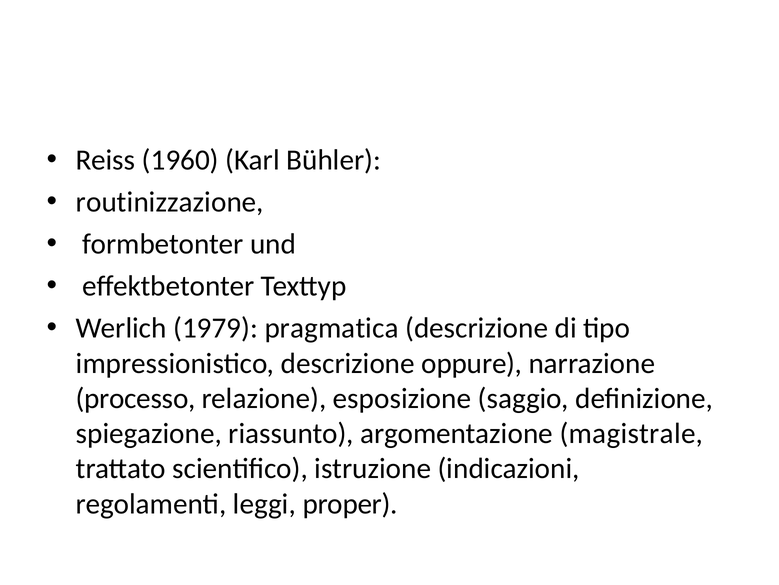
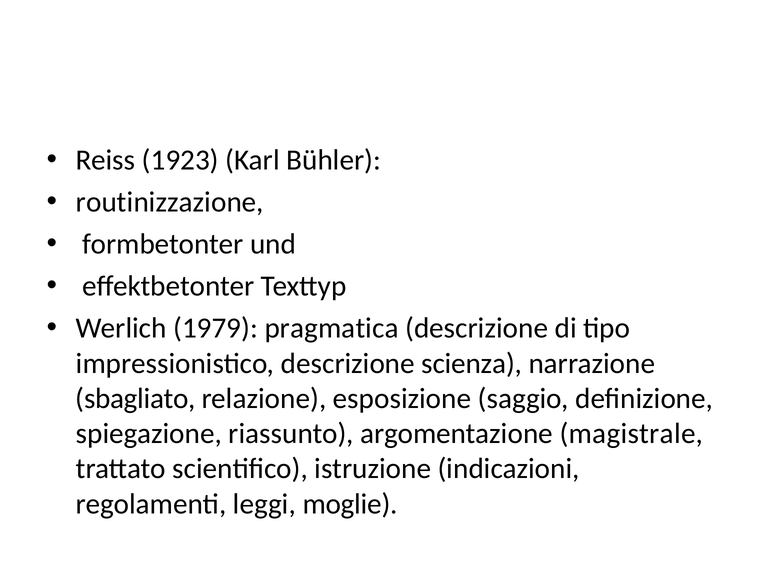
1960: 1960 -> 1923 (180, 160)
oppure: oppure -> scienza (472, 363)
processo: processo -> sbagliato (136, 398)
proper: proper -> moglie (350, 503)
